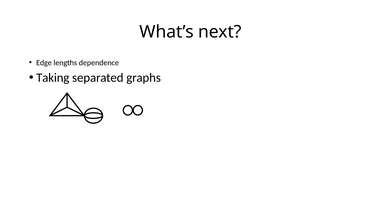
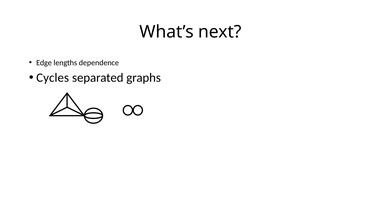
Taking: Taking -> Cycles (53, 78)
